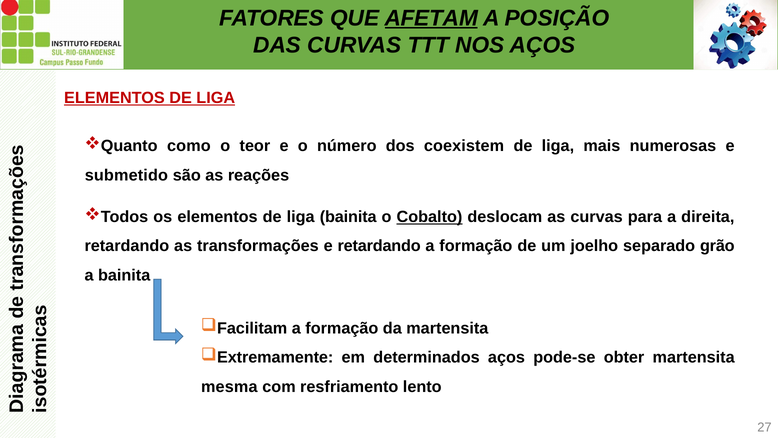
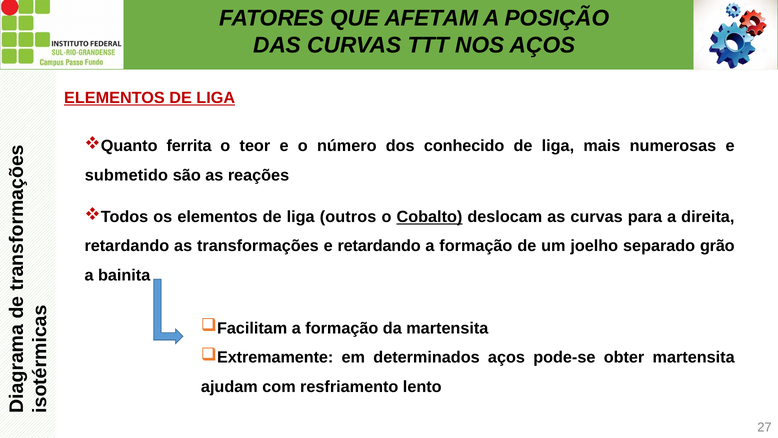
AFETAM underline: present -> none (431, 18)
como: como -> ferrita (189, 146)
coexistem: coexistem -> conhecido (464, 146)
liga bainita: bainita -> outros (348, 217)
mesma: mesma -> ajudam (229, 386)
